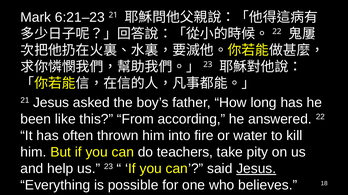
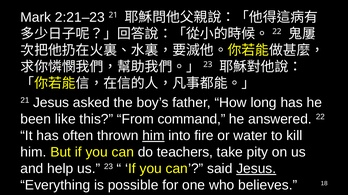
6:21–23: 6:21–23 -> 2:21–23 (80, 17)
according: according -> command (191, 120)
him underline: none -> present (153, 136)
